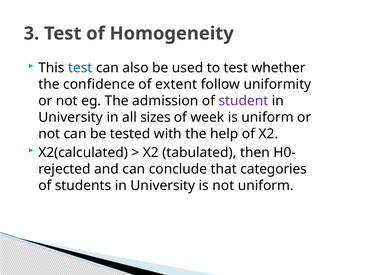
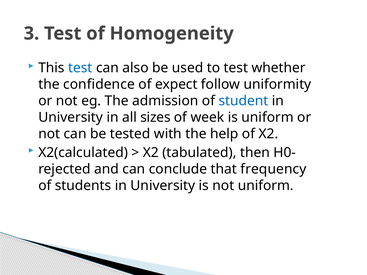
extent: extent -> expect (176, 84)
student colour: purple -> blue (243, 101)
categories: categories -> frequency (273, 169)
